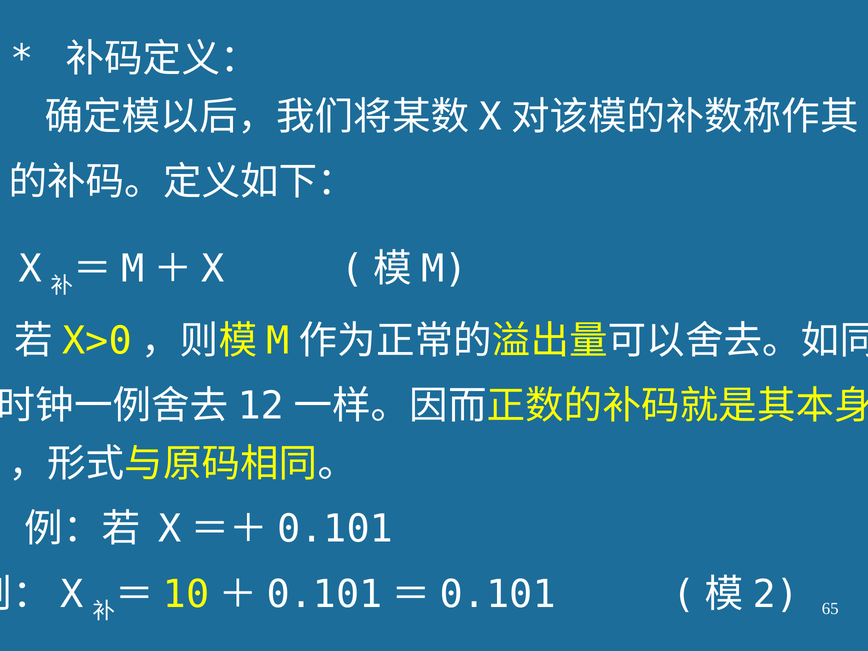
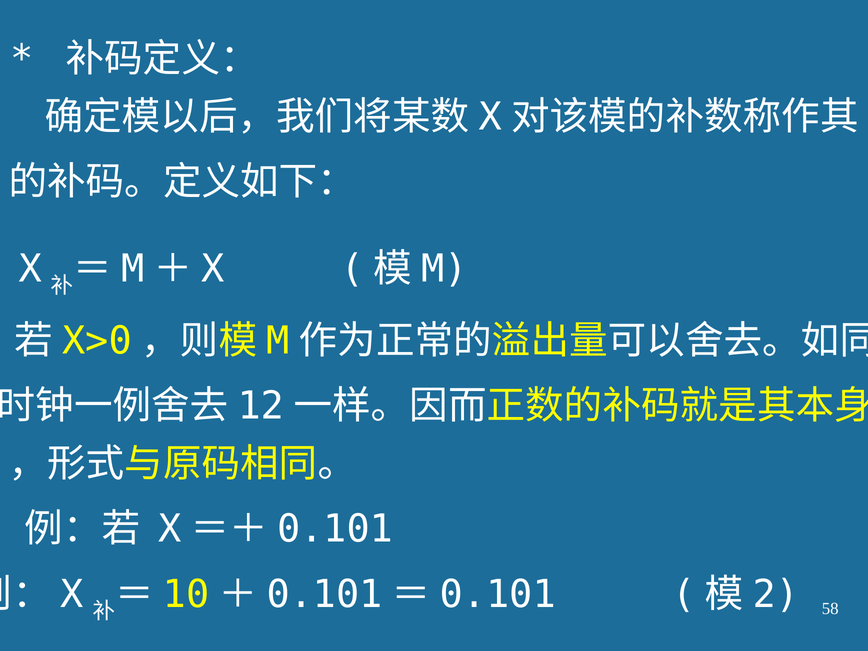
65: 65 -> 58 (830, 609)
